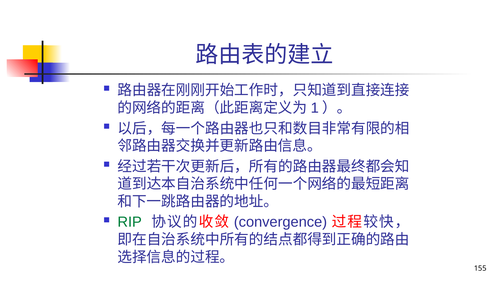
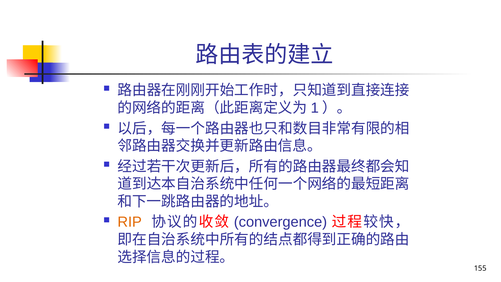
RIP colour: green -> orange (130, 222)
